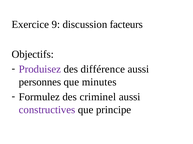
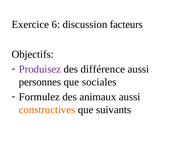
9: 9 -> 6 (56, 24)
minutes: minutes -> sociales (99, 82)
criminel: criminel -> animaux (98, 97)
constructives colour: purple -> orange (47, 110)
principe: principe -> suivants (114, 110)
